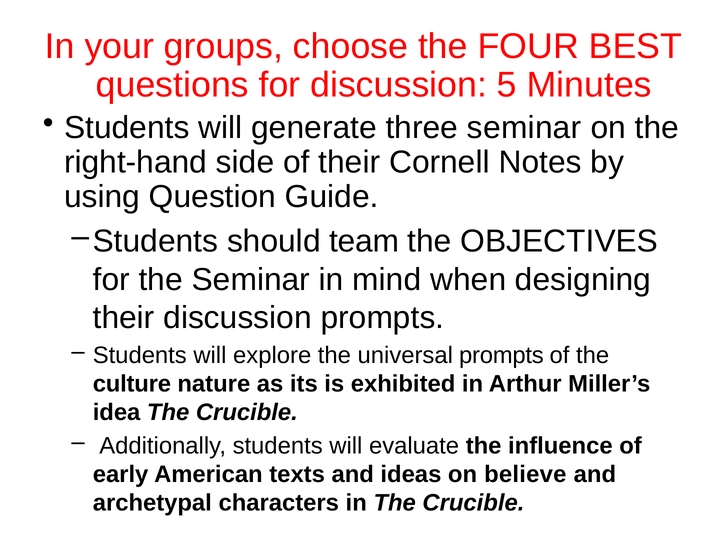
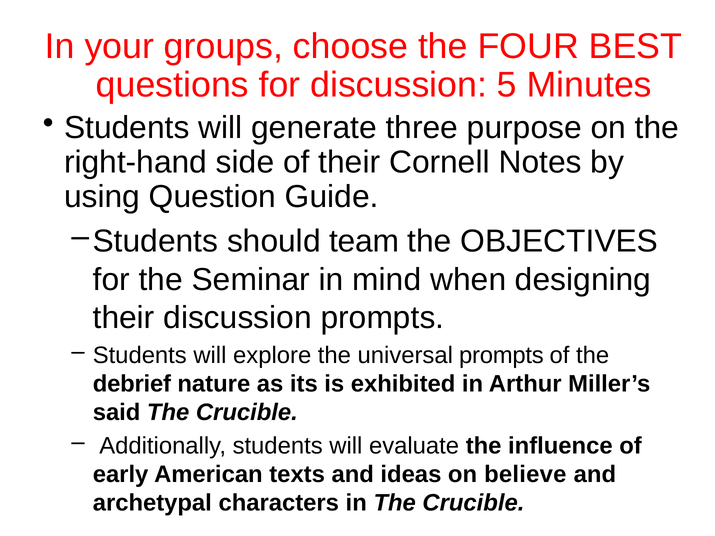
three seminar: seminar -> purpose (524, 128)
culture: culture -> debrief (132, 384)
idea: idea -> said (117, 413)
